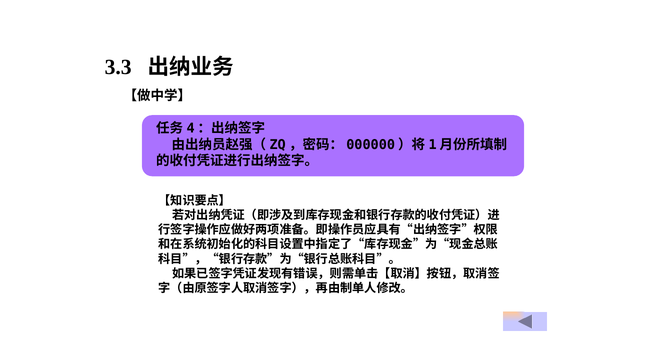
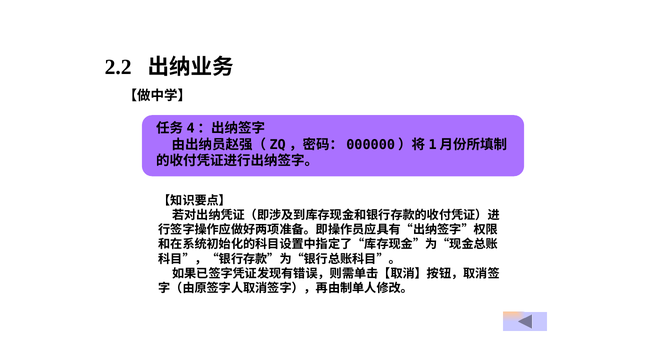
3.3: 3.3 -> 2.2 (118, 67)
